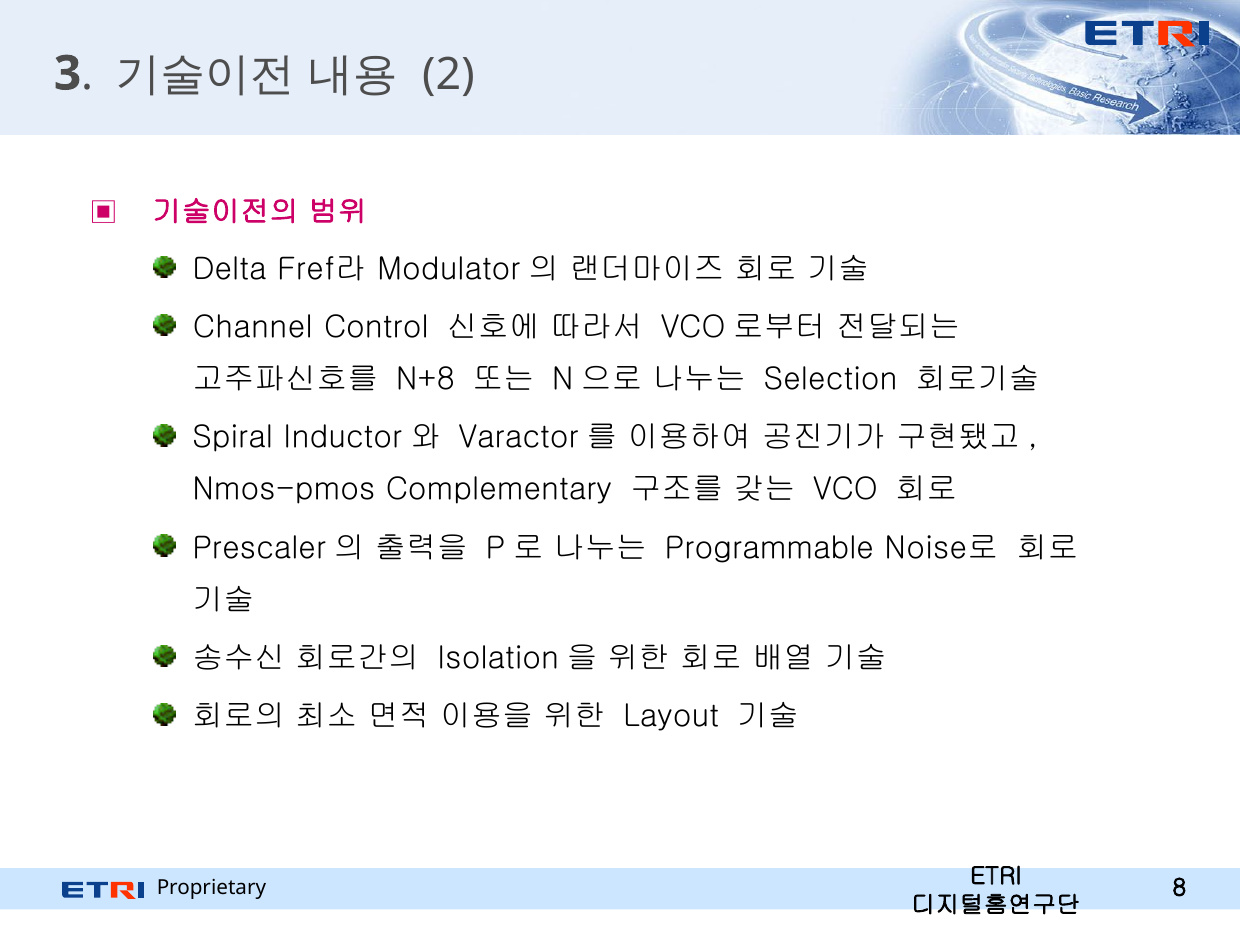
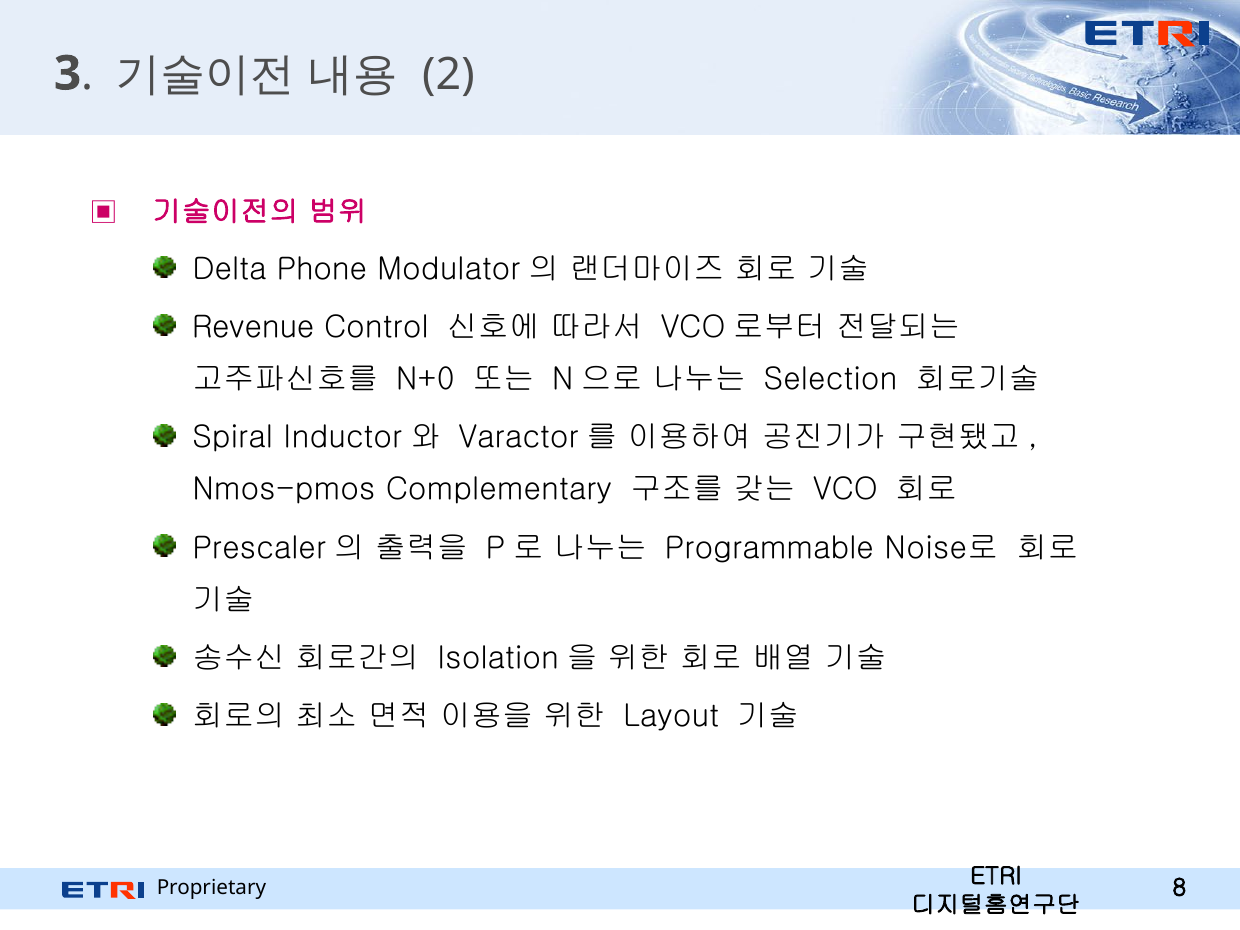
Fref라: Fref라 -> Phone (322, 269)
Channel: Channel -> Revenue (253, 327)
N+8: N+8 -> N+0 (425, 379)
